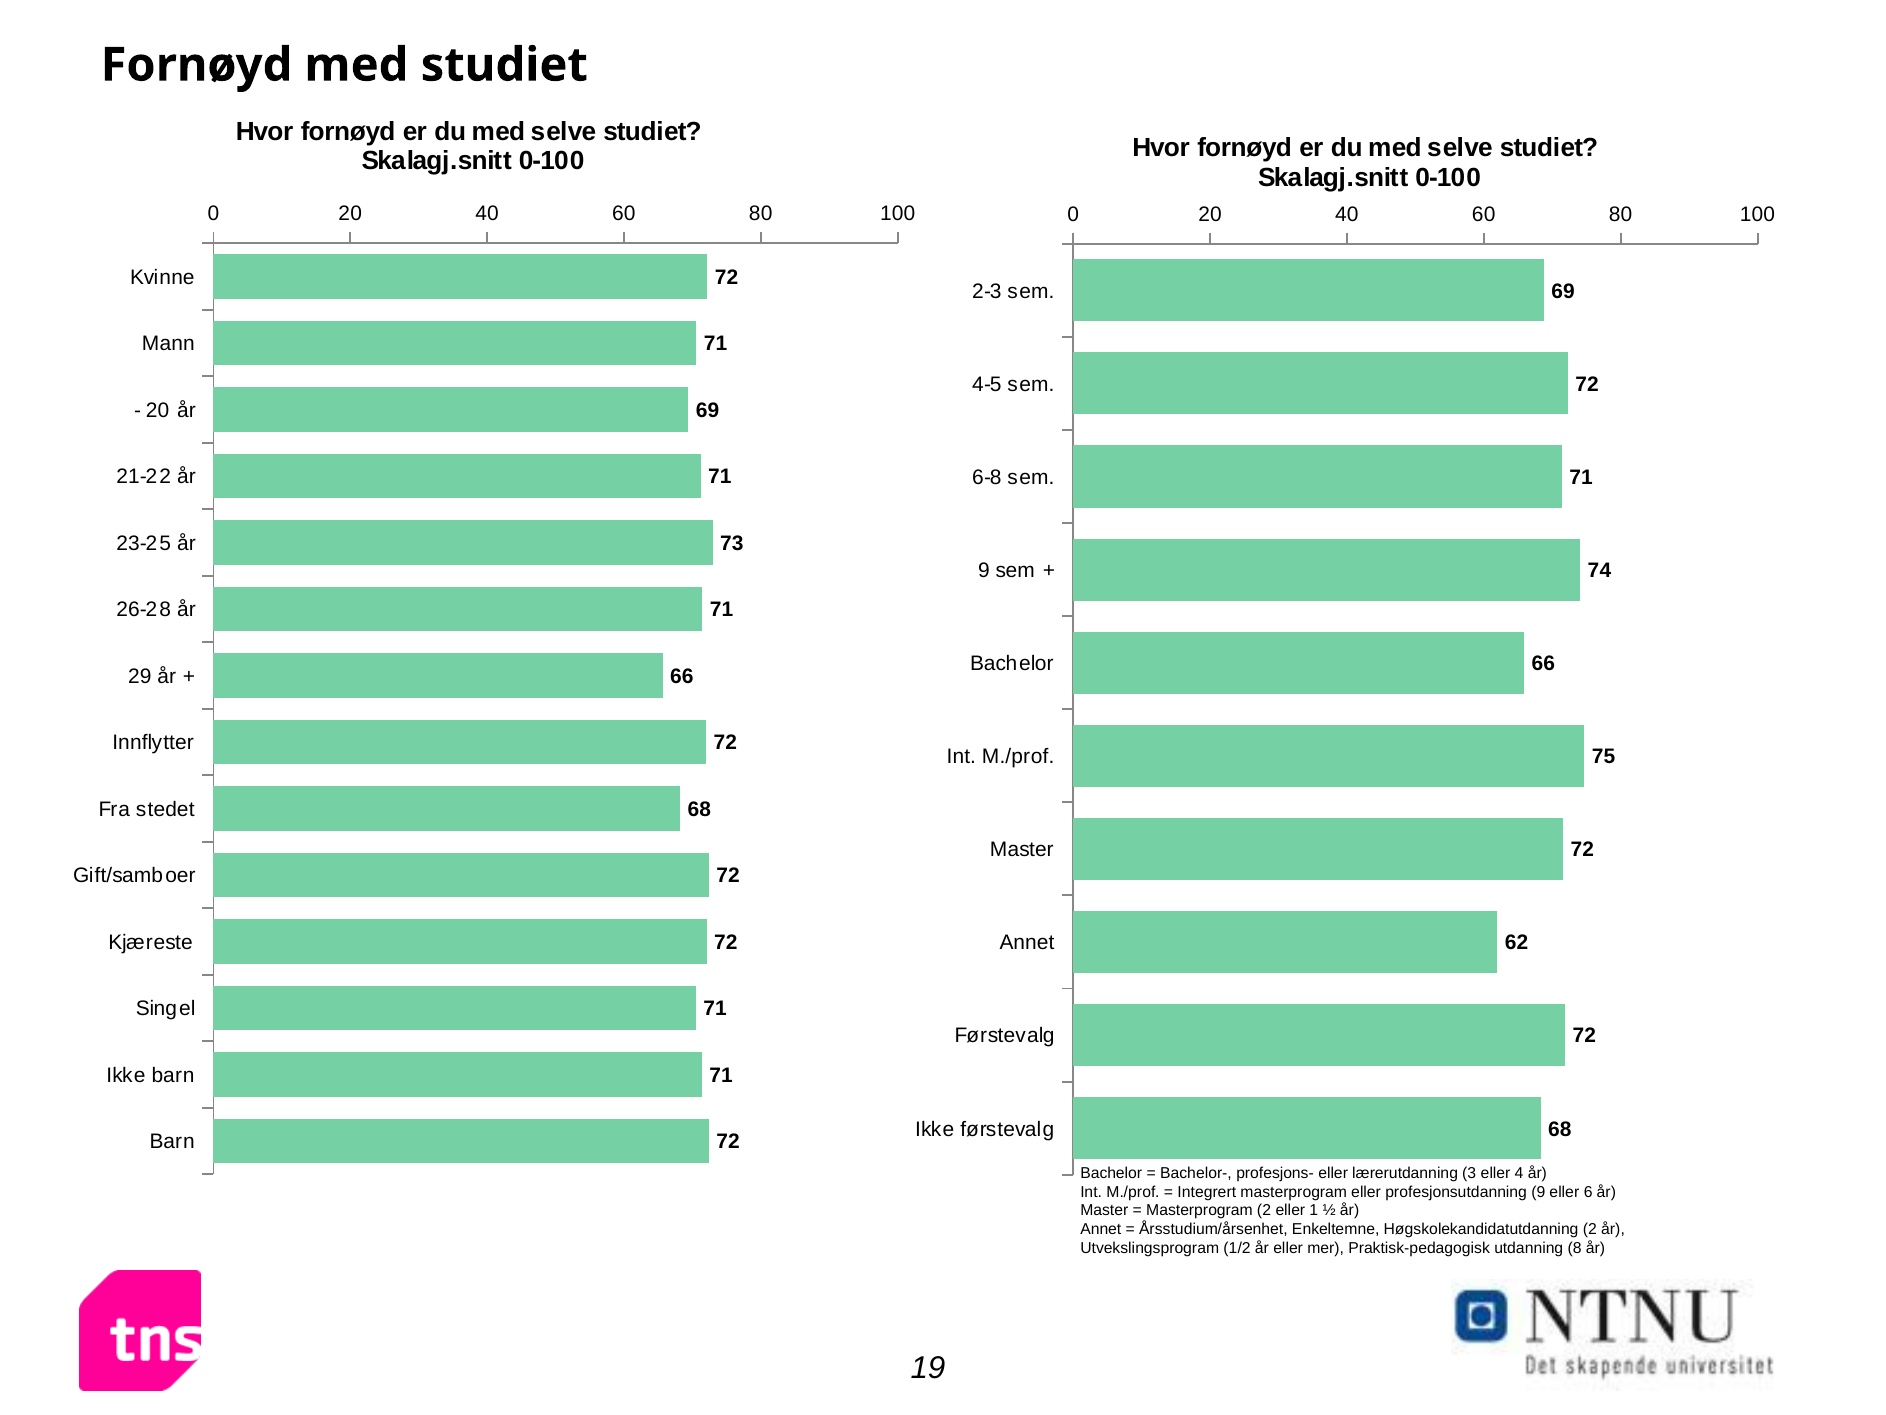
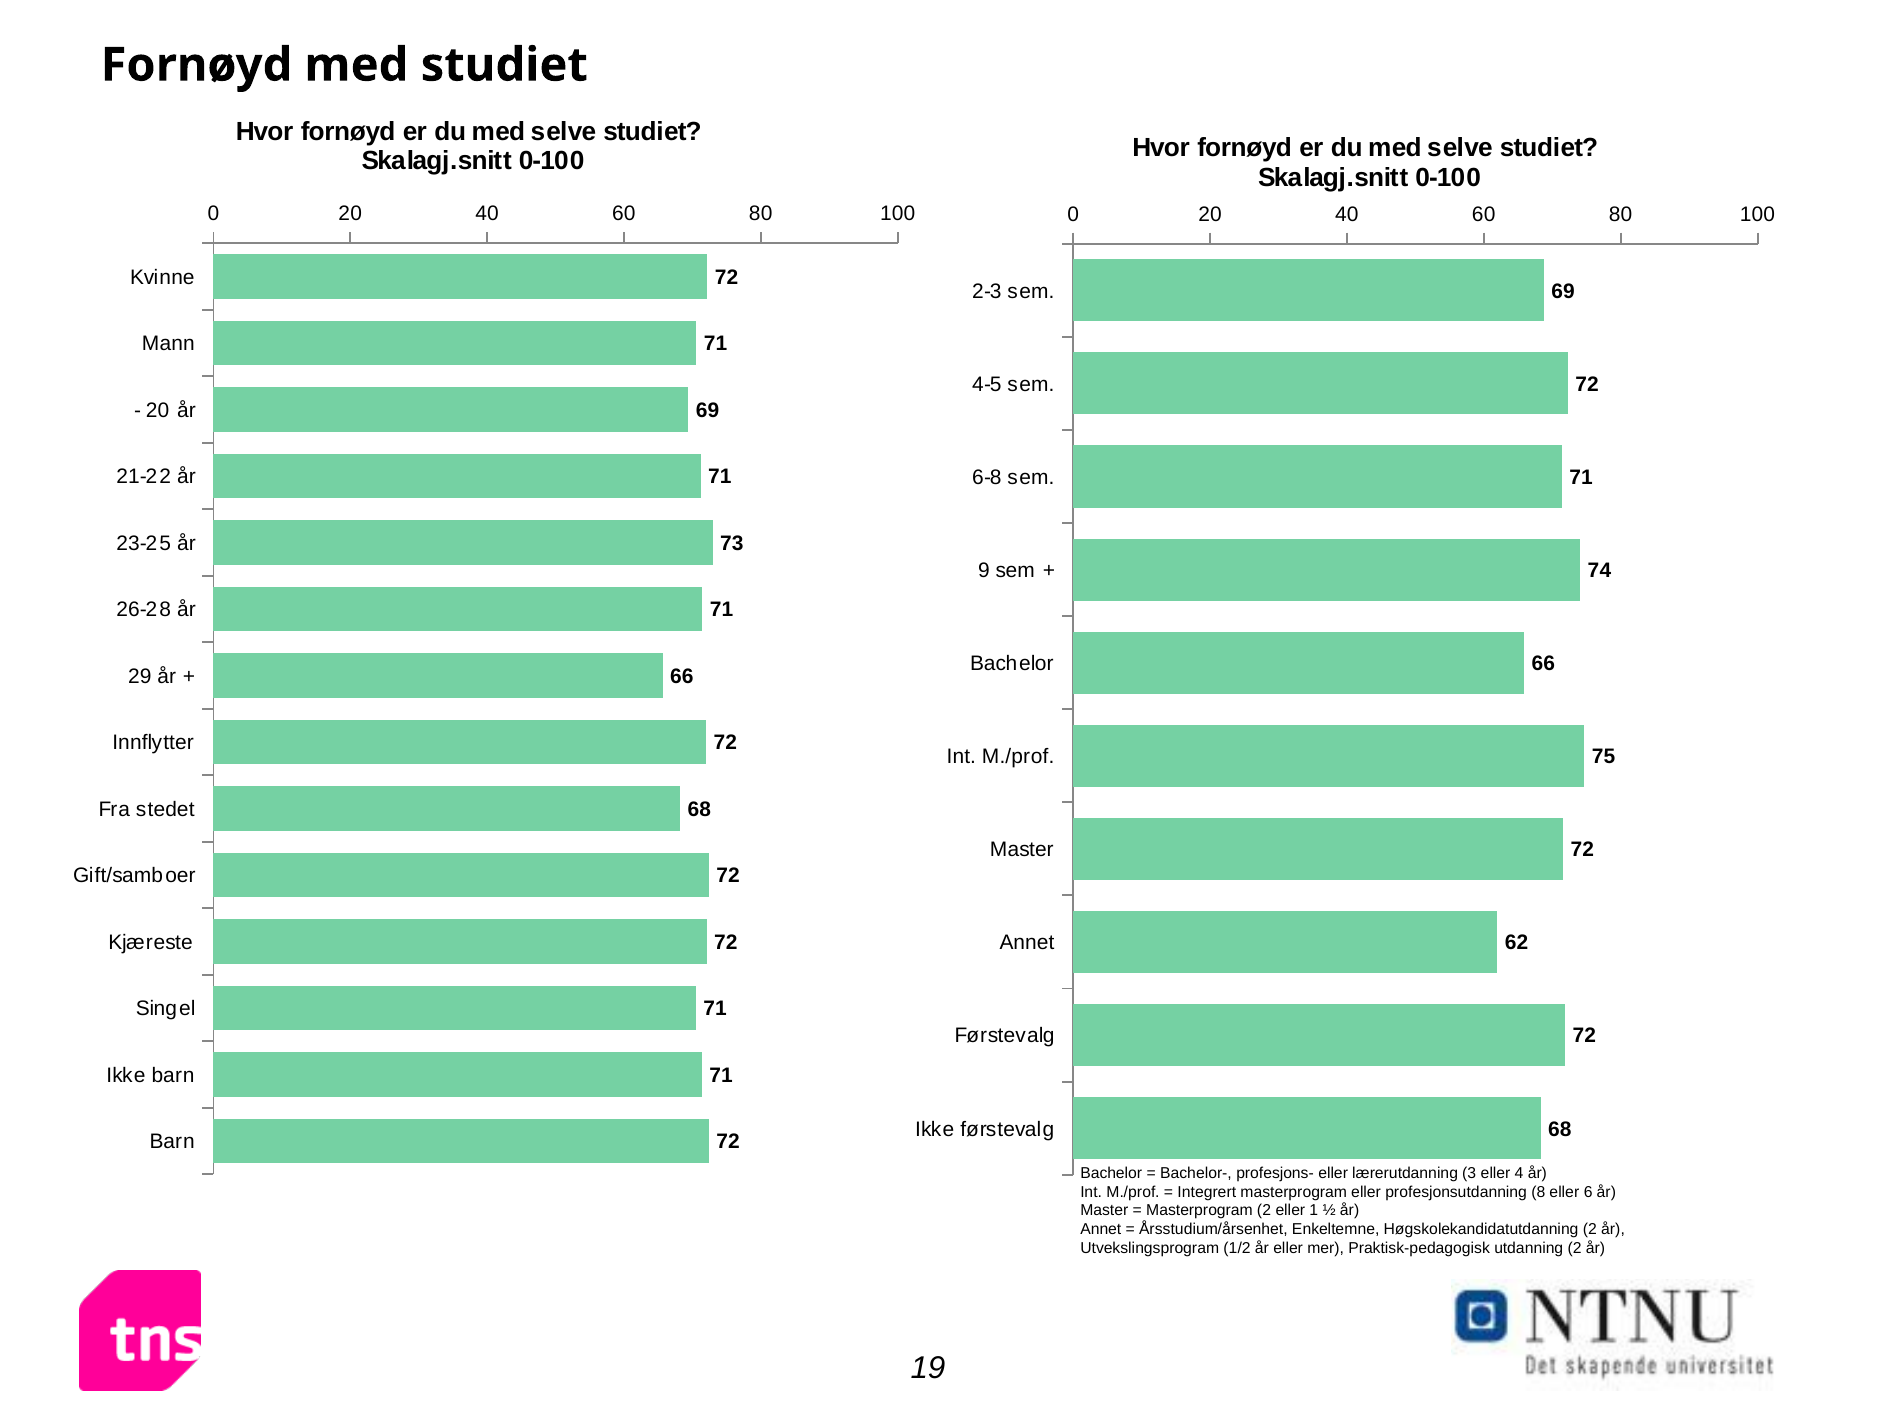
profesjonsutdanning 9: 9 -> 8 (1538, 1191)
utdanning 8: 8 -> 2 (1575, 1248)
